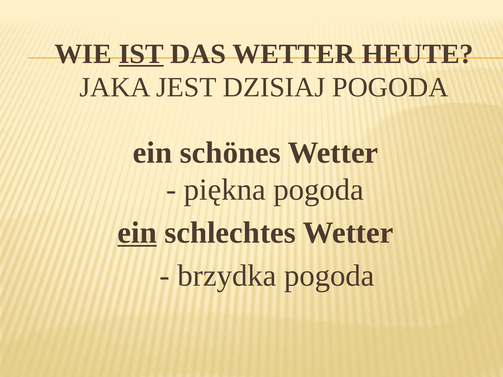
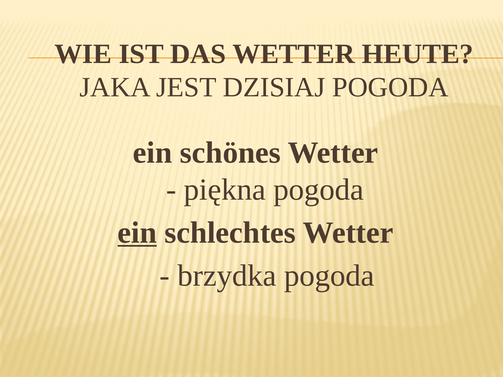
IST underline: present -> none (141, 54)
